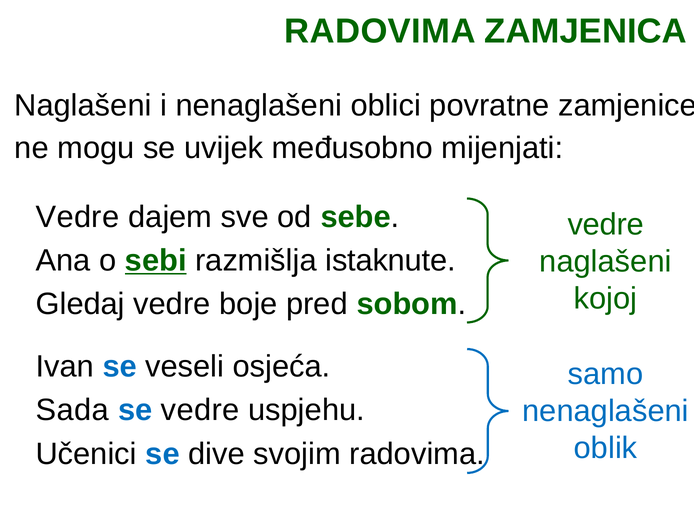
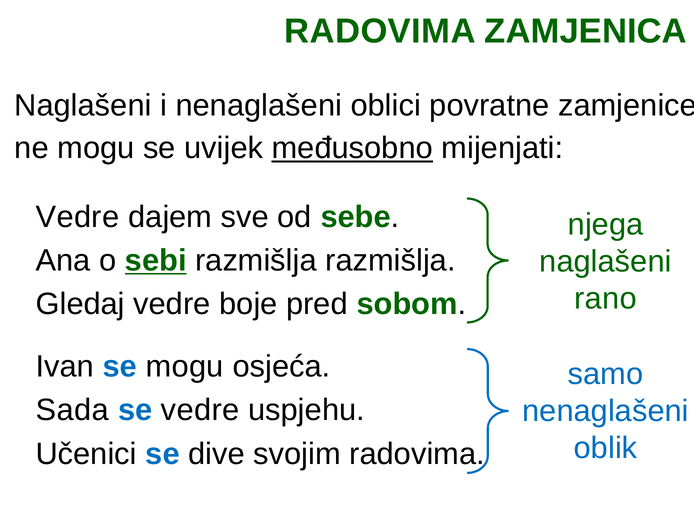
međusobno underline: none -> present (352, 148)
vedre: vedre -> njega (606, 224)
razmišlja istaknute: istaknute -> razmišlja (391, 260)
kojoj: kojoj -> rano (605, 298)
se veseli: veseli -> mogu (185, 366)
